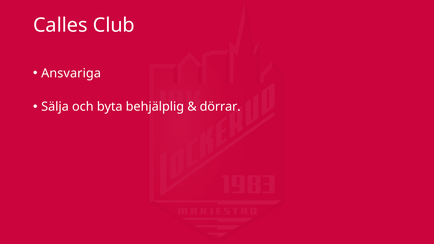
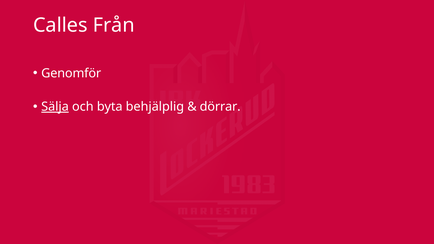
Club: Club -> Från (114, 25)
Ansvariga: Ansvariga -> Genomför (71, 73)
Sälja underline: none -> present (55, 107)
